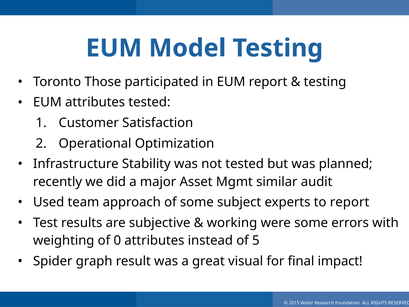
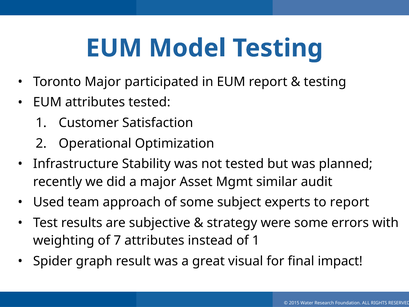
Toronto Those: Those -> Major (103, 82)
working: working -> strategy (232, 223)
0: 0 -> 7 (117, 240)
of 5: 5 -> 1 (256, 240)
